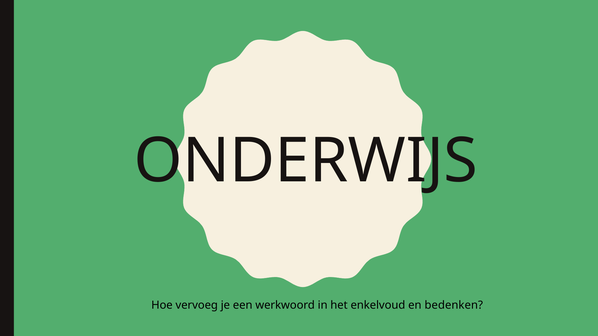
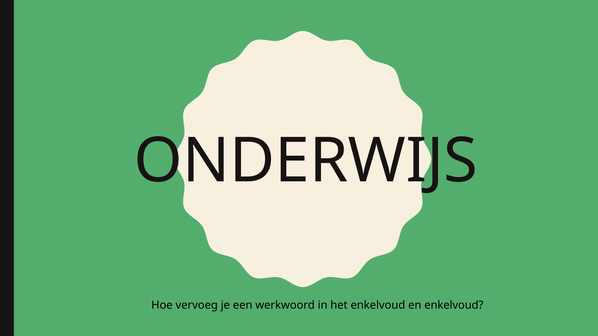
en bedenken: bedenken -> enkelvoud (454, 305)
